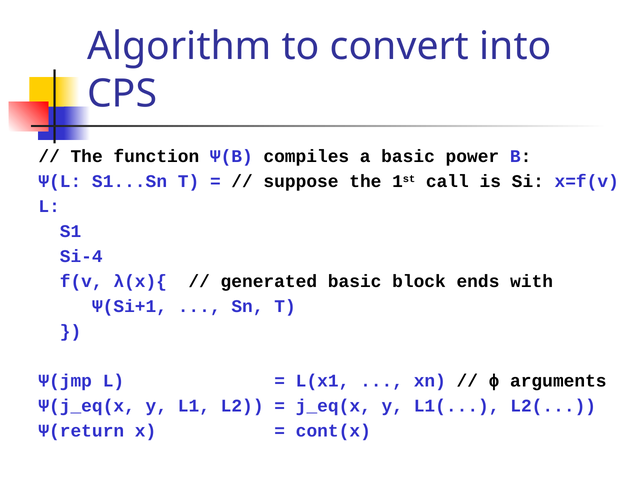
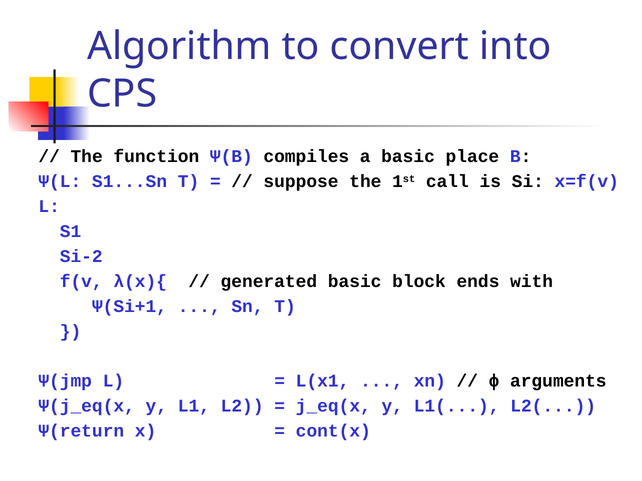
power: power -> place (472, 157)
Si-4: Si-4 -> Si-2 (81, 257)
